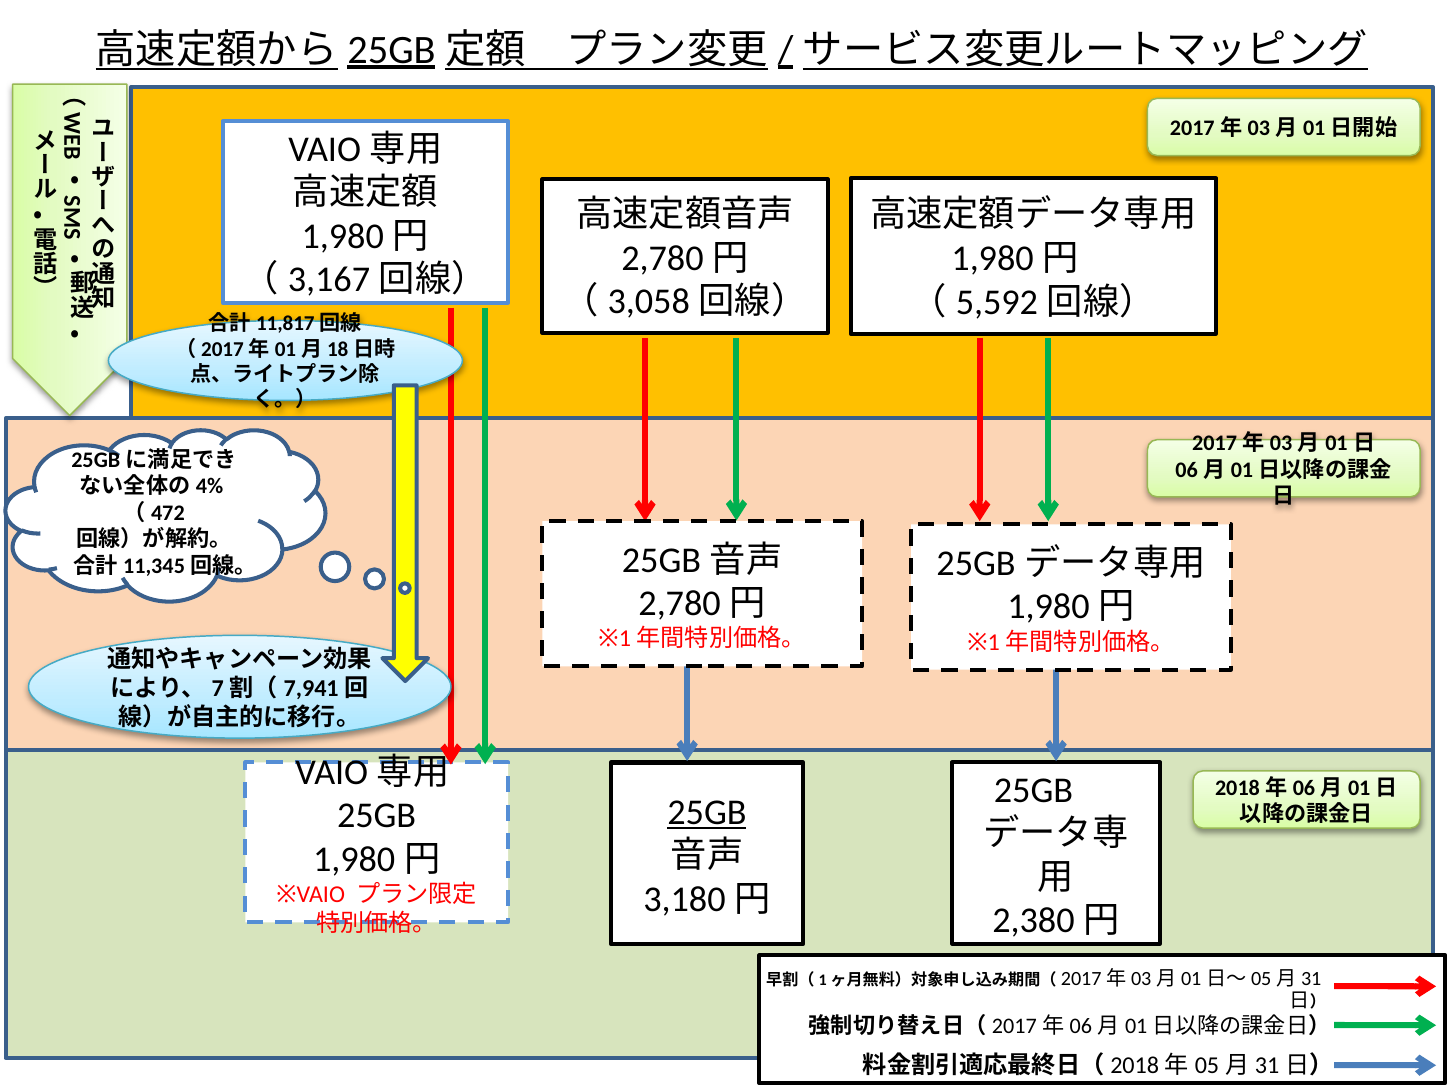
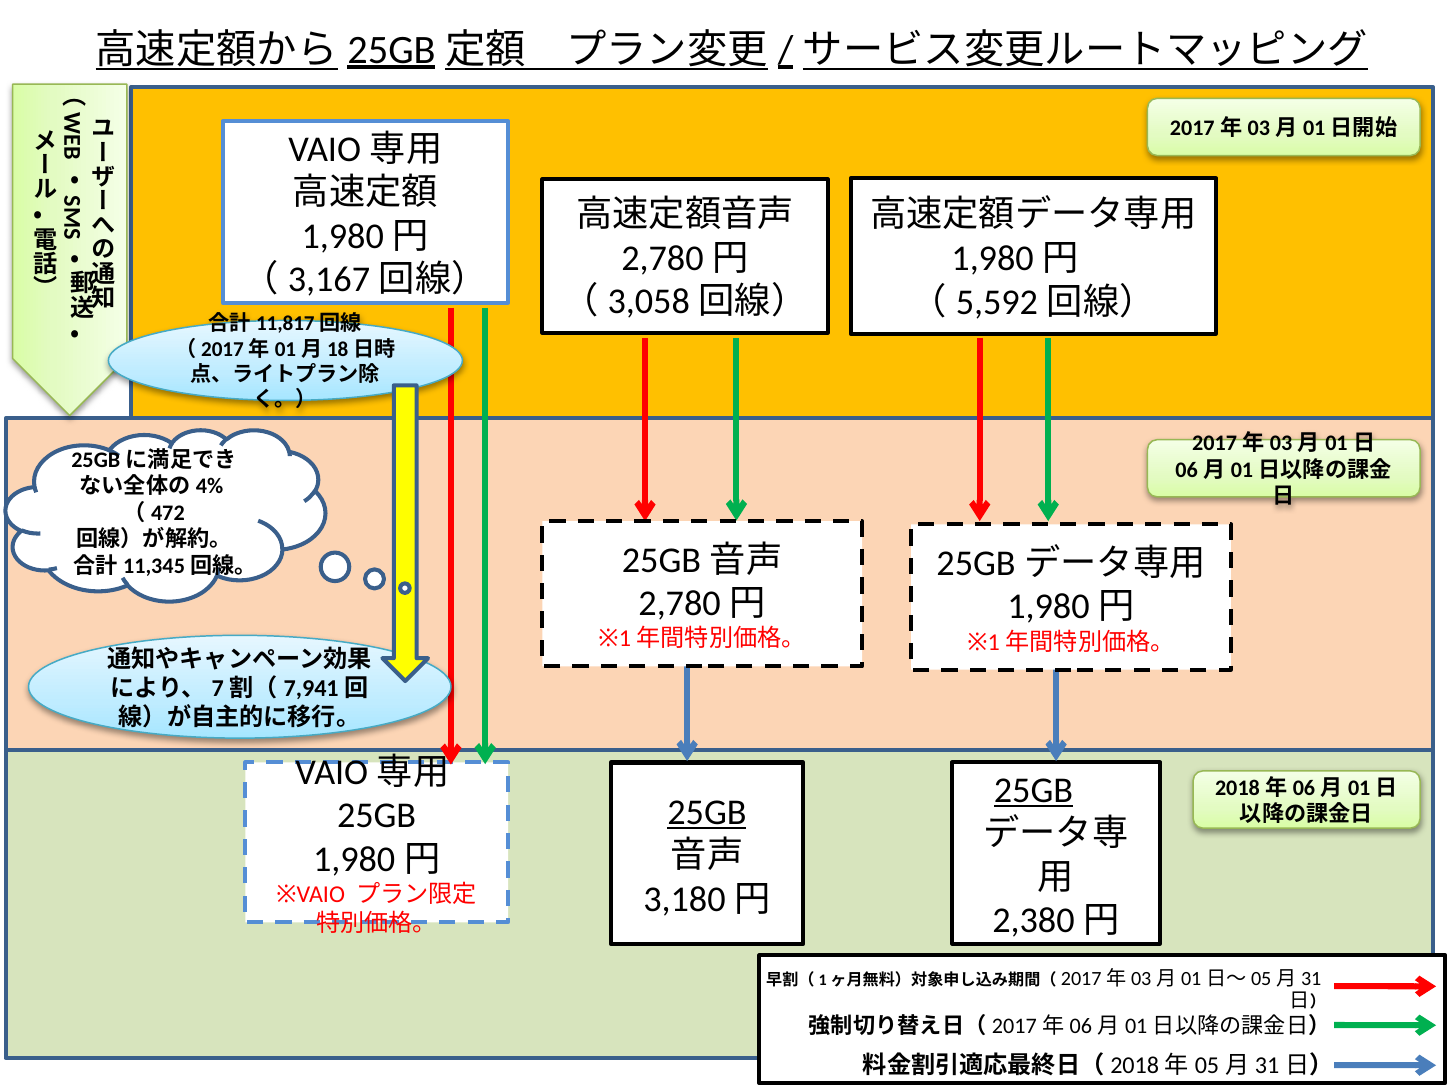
25GB underline: none -> present (1033, 790)
